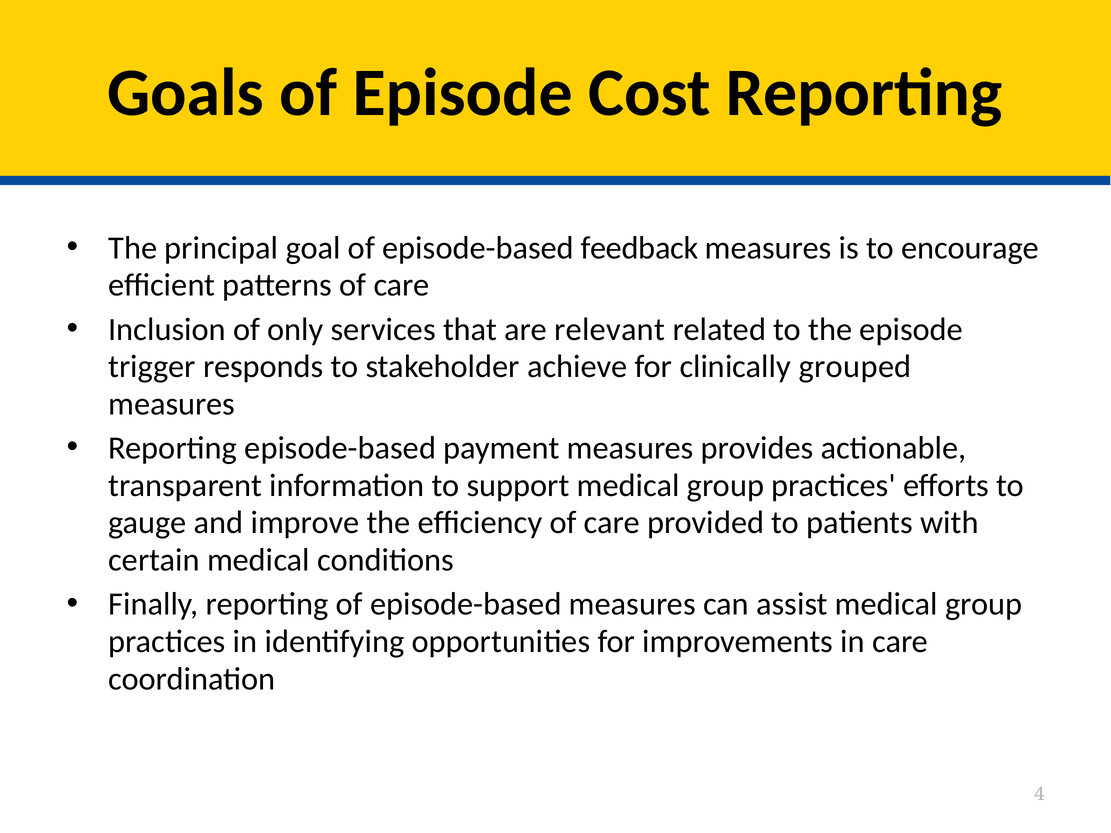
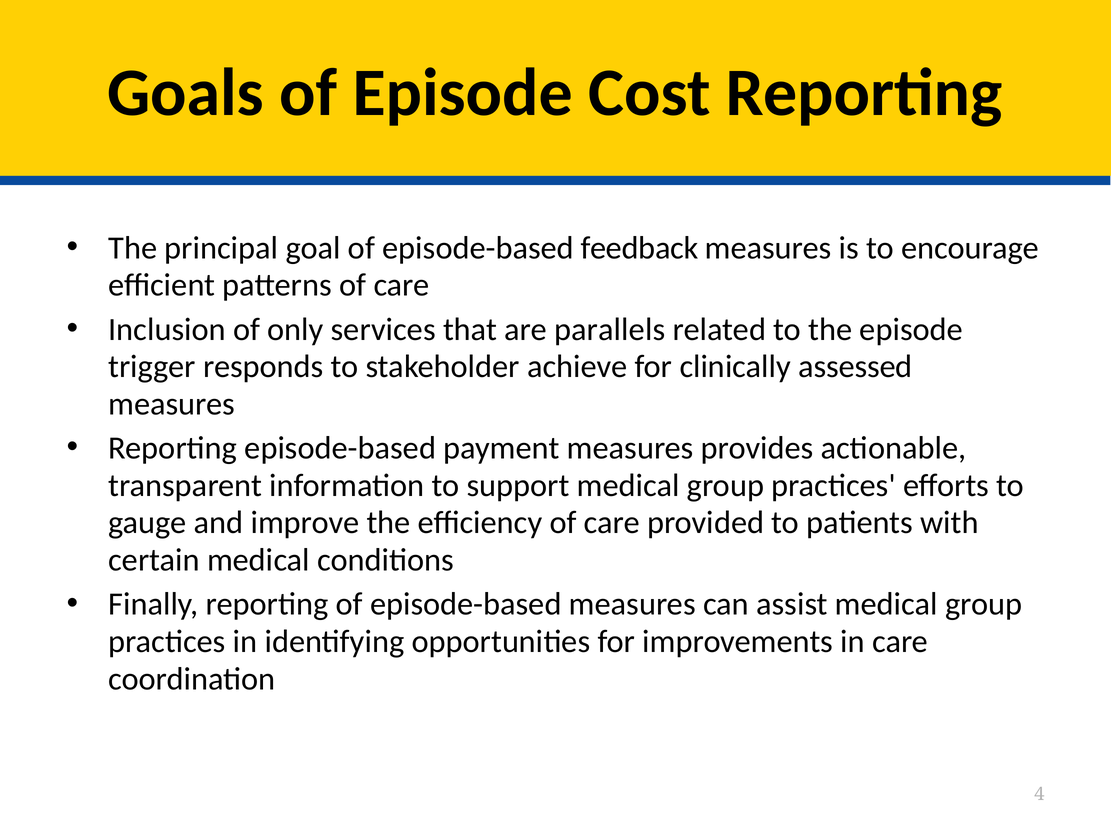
relevant: relevant -> parallels (610, 329)
grouped: grouped -> assessed (855, 367)
